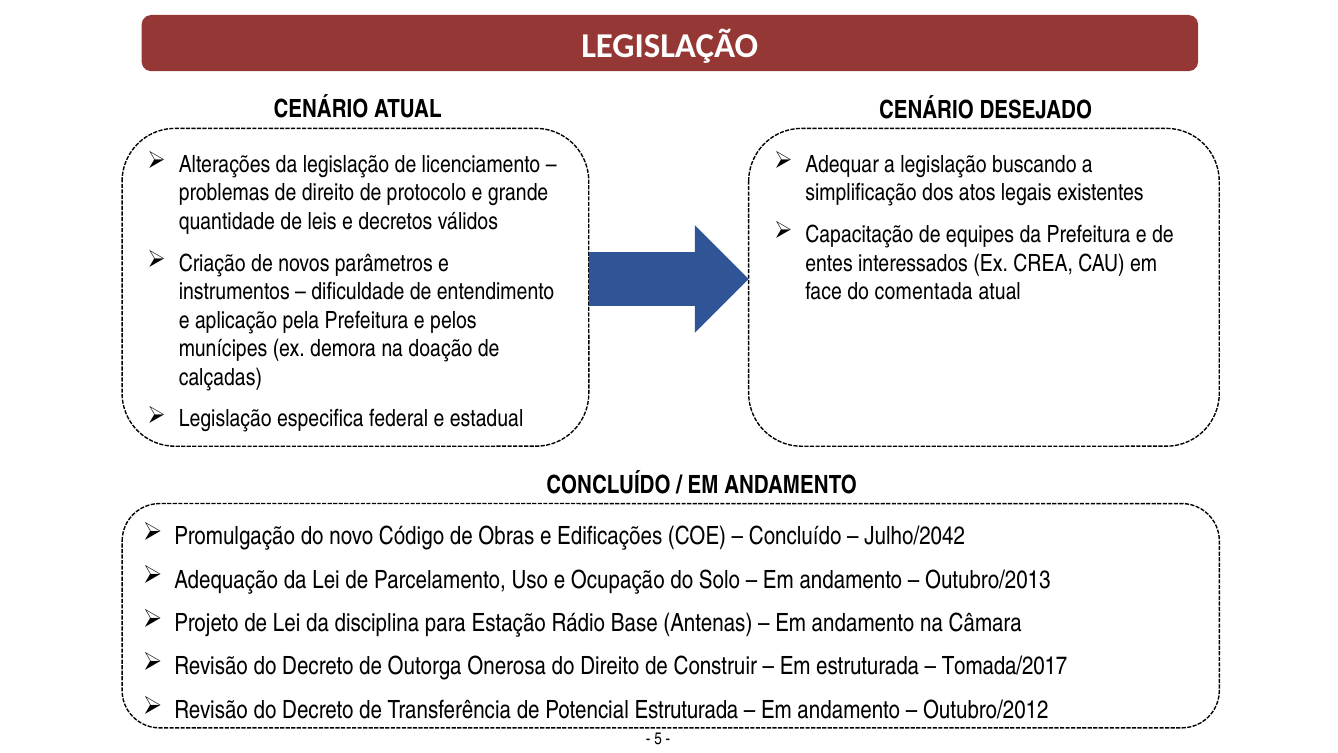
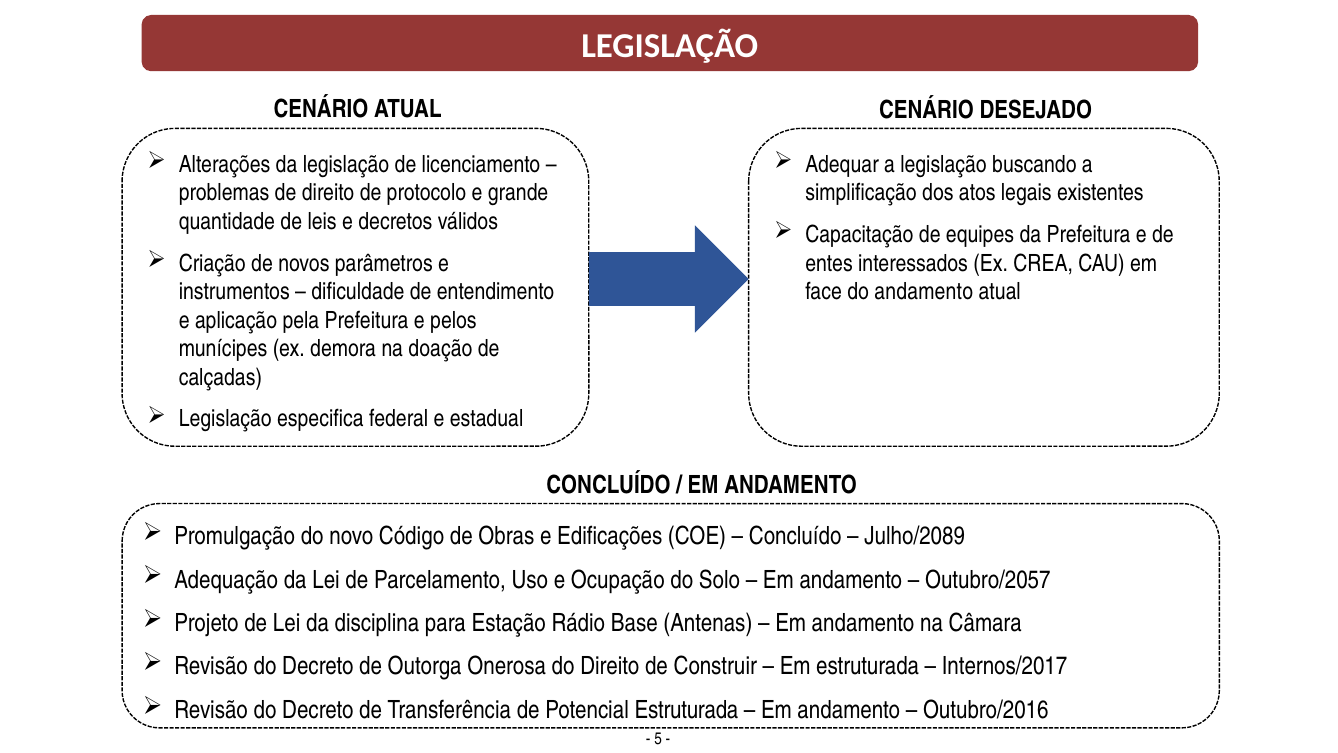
do comentada: comentada -> andamento (924, 292)
Julho/2042: Julho/2042 -> Julho/2089 (915, 536)
Outubro/2013: Outubro/2013 -> Outubro/2057 (988, 579)
Tomada/2017: Tomada/2017 -> Internos/2017 (1005, 666)
Outubro/2012: Outubro/2012 -> Outubro/2016 (986, 710)
